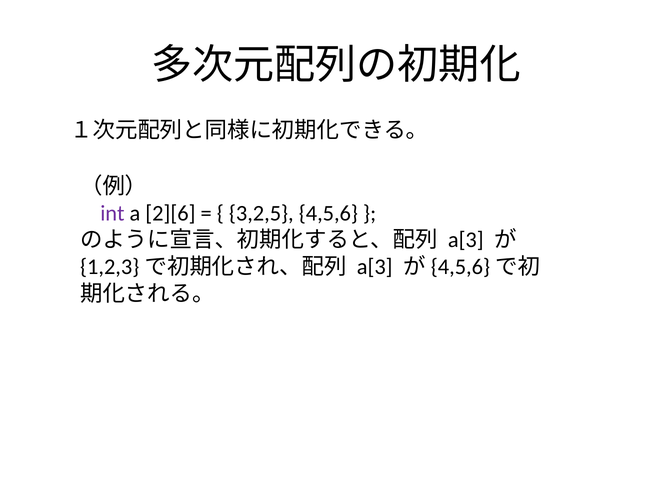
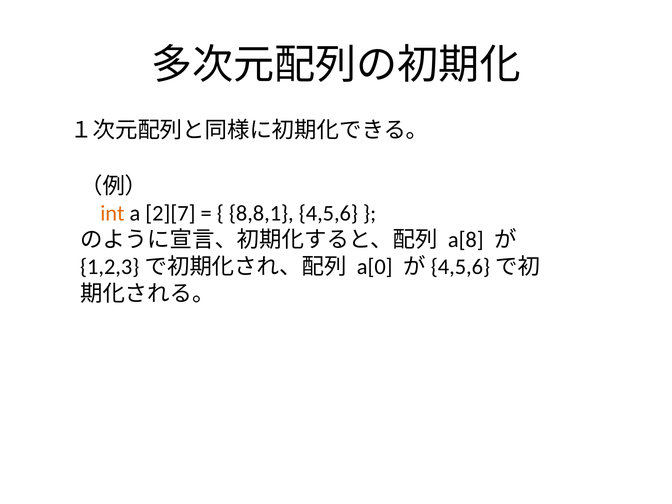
int colour: purple -> orange (112, 213)
2][6: 2][6 -> 2][7 (170, 213)
3,2,5: 3,2,5 -> 8,8,1 (261, 213)
a[3: a[3 -> a[8 (466, 240)
a[3: a[3 -> a[0 (375, 267)
